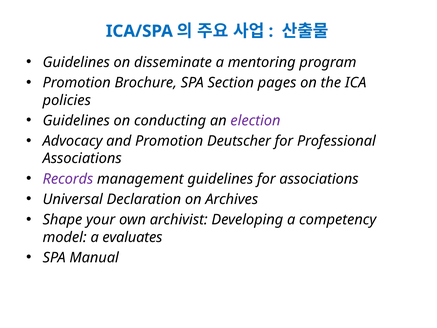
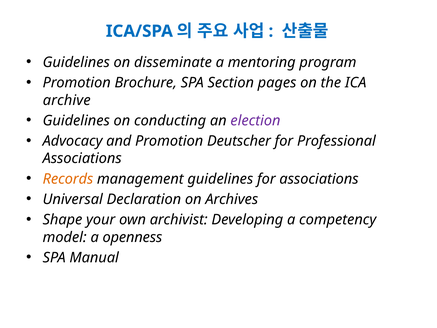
policies: policies -> archive (67, 100)
Records colour: purple -> orange (68, 179)
evaluates: evaluates -> openness (132, 237)
